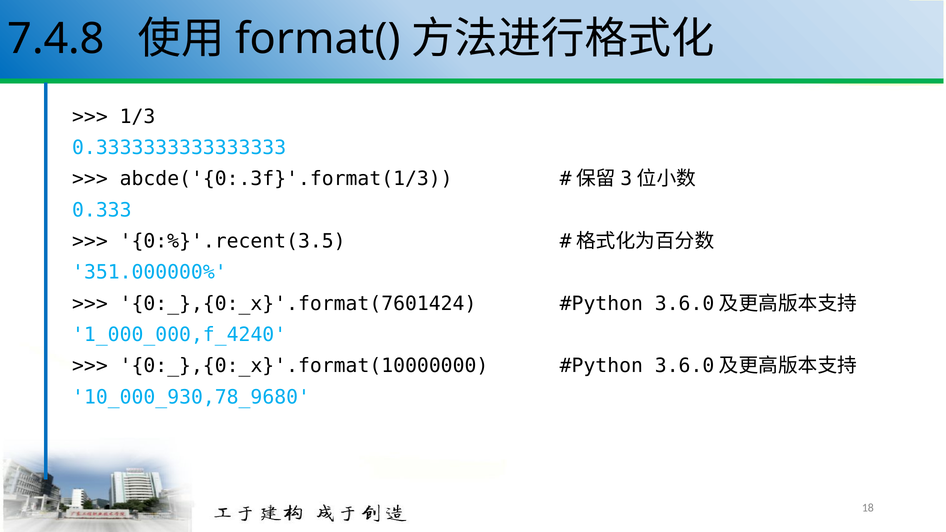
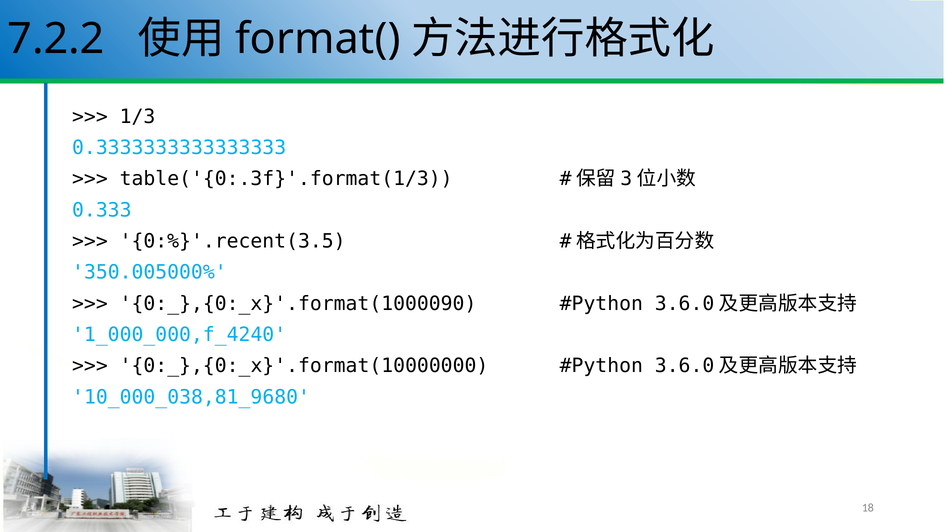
7.4.8: 7.4.8 -> 7.2.2 (56, 39)
abcde('{0:.3f}'.format(1/3: abcde('{0:.3f}'.format(1/3 -> table('{0:.3f}'.format(1/3 (286, 179)
351.000000%: 351.000000% -> 350.005000% (149, 273)
0:_},{0:_x}'.format(7601424: 0:_},{0:_x}'.format(7601424 -> 0:_},{0:_x}'.format(1000090 (298, 304)
10_000_930,78_9680: 10_000_930,78_9680 -> 10_000_038,81_9680 (191, 397)
